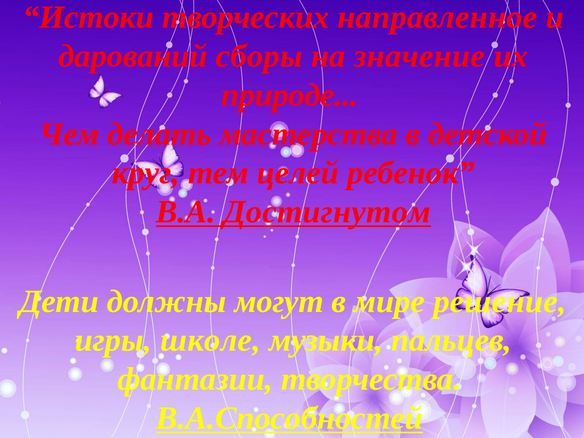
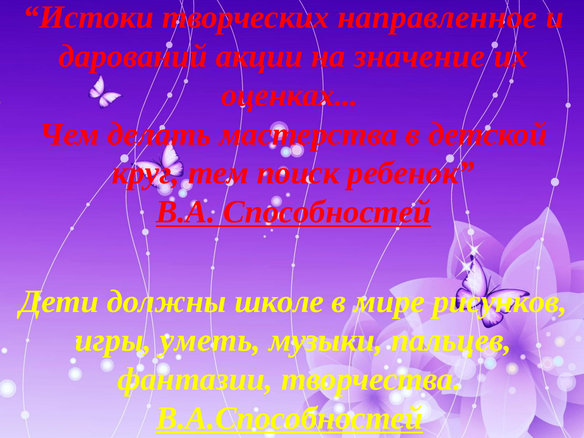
сборы: сборы -> акции (259, 56)
природе: природе -> оценках (290, 95)
целей: целей -> поиск (298, 173)
Достигнутом: Достигнутом -> Способностей (327, 212)
могут: могут -> школе (279, 301)
решение: решение -> рисунков (500, 301)
школе: школе -> уметь (210, 340)
